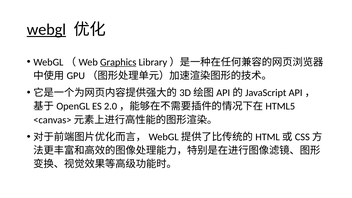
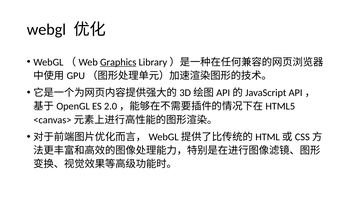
webgl underline: present -> none (46, 30)
